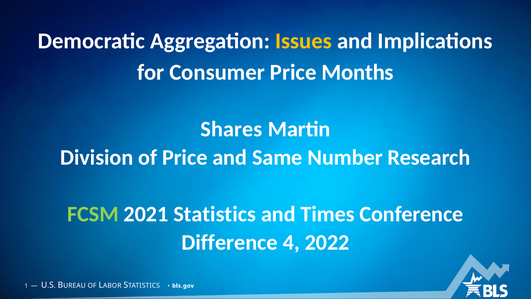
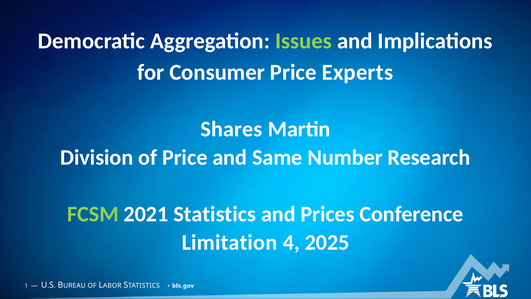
Issues colour: yellow -> light green (304, 41)
Months: Months -> Experts (357, 72)
Times: Times -> Prices (328, 214)
Difference: Difference -> Limitation (229, 242)
2022: 2022 -> 2025 (327, 242)
